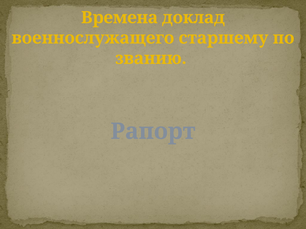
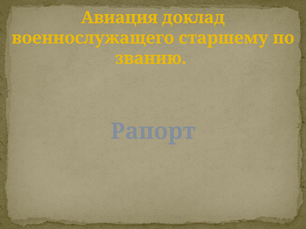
Времена: Времена -> Авиация (120, 18)
